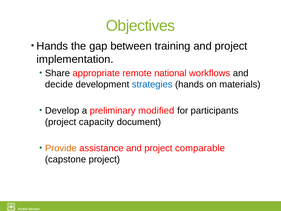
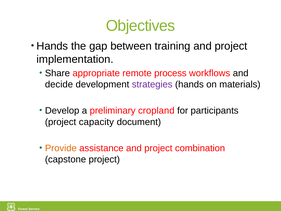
national: national -> process (170, 73)
strategies colour: blue -> purple (152, 84)
modified: modified -> cropland (156, 111)
comparable: comparable -> combination (200, 148)
